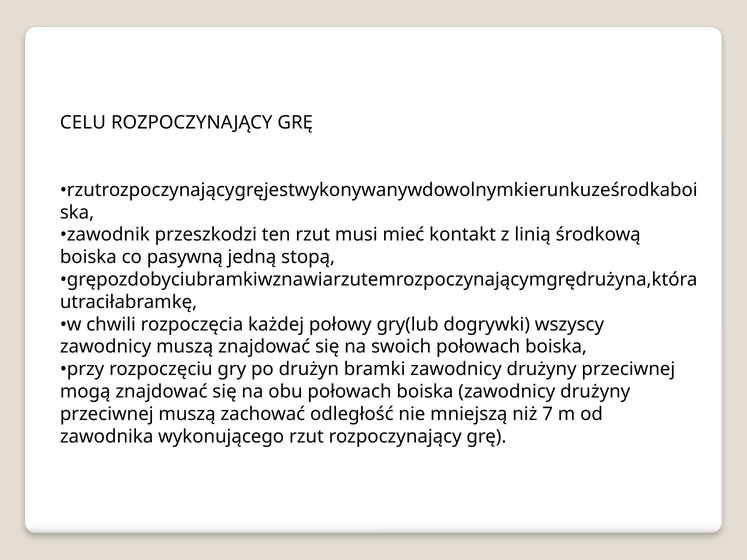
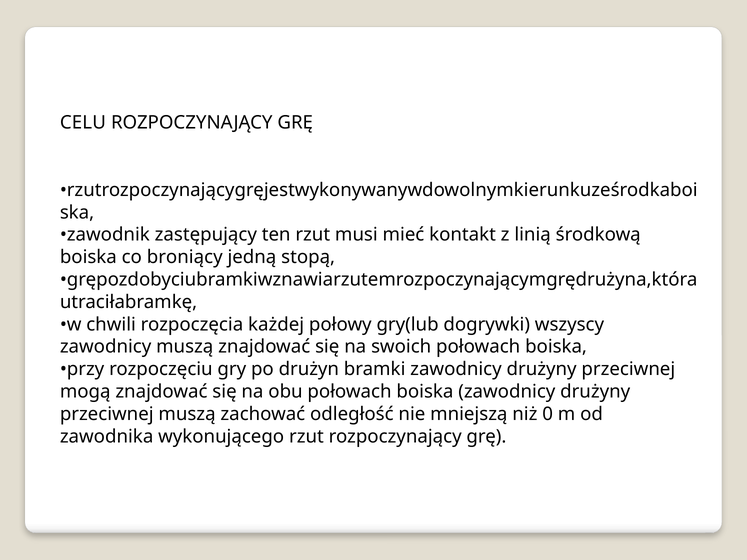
przeszkodzi: przeszkodzi -> zastępujący (206, 235)
pasywną: pasywną -> broniący (185, 257)
7: 7 -> 0 (548, 414)
